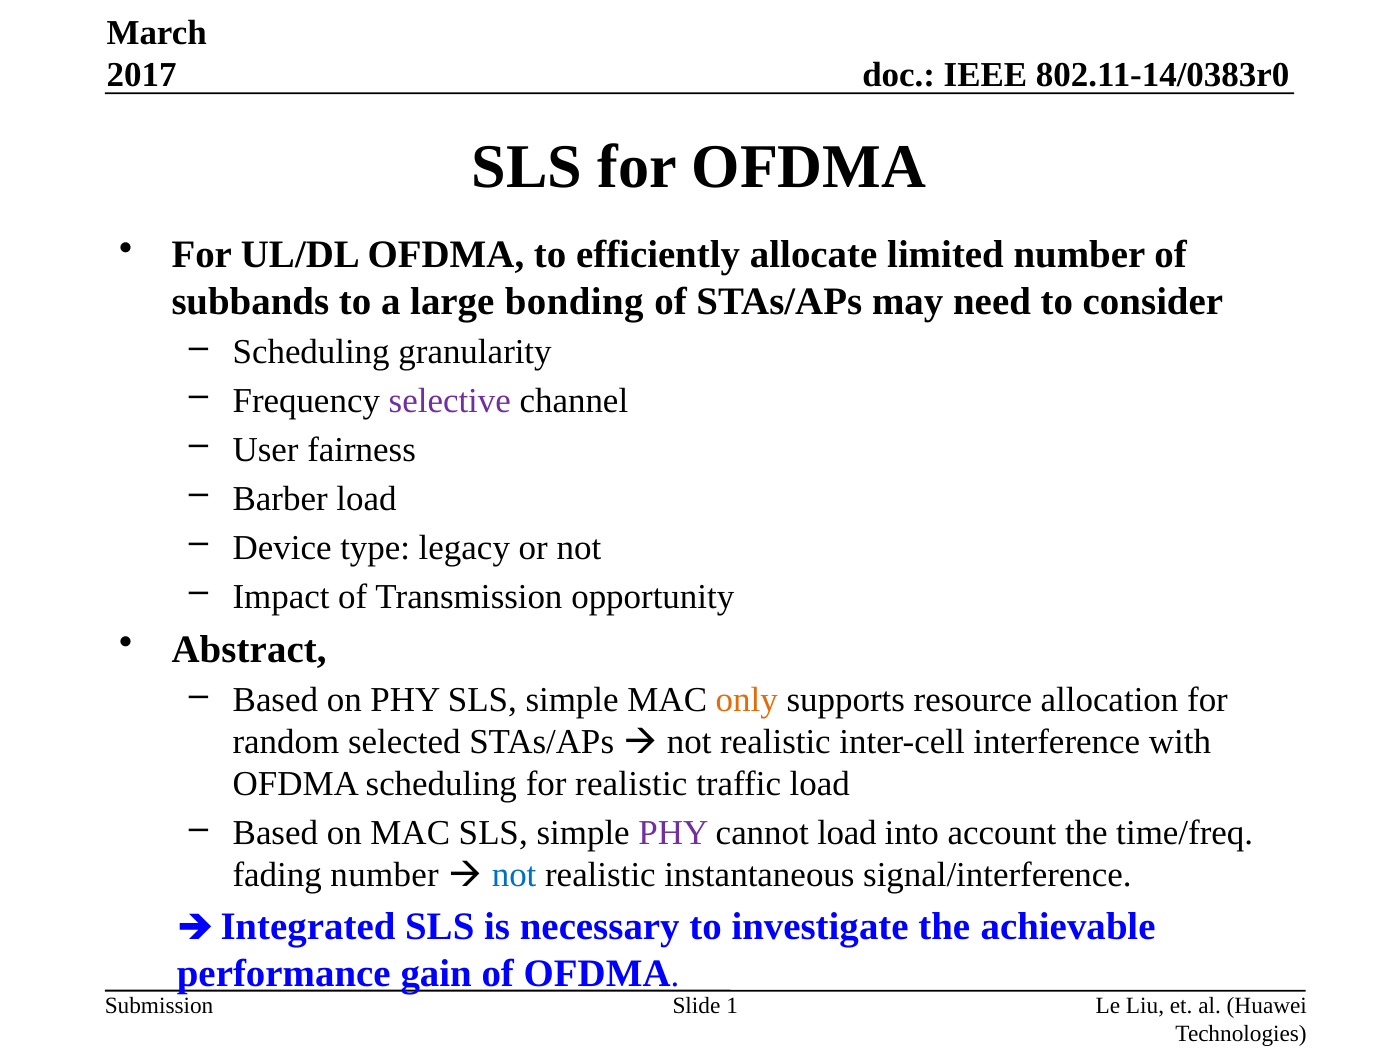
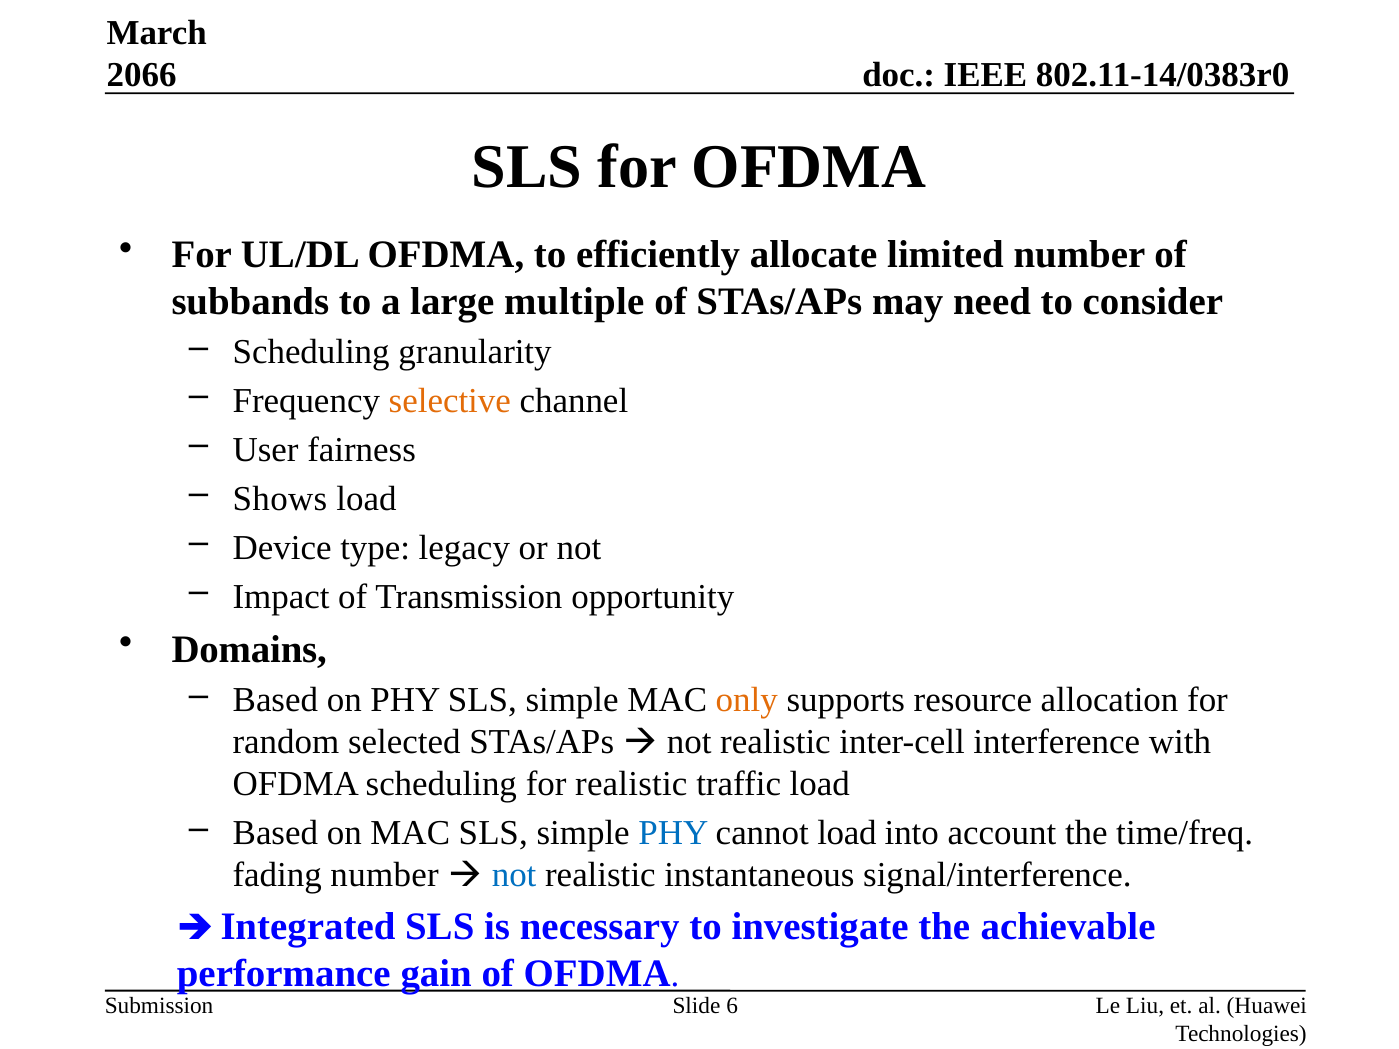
2017: 2017 -> 2066 (142, 75)
bonding: bonding -> multiple (574, 301)
selective colour: purple -> orange (450, 401)
Barber: Barber -> Shows (280, 499)
Abstract: Abstract -> Domains (249, 649)
PHY colour: purple -> blue (673, 833)
1: 1 -> 6 (732, 1006)
